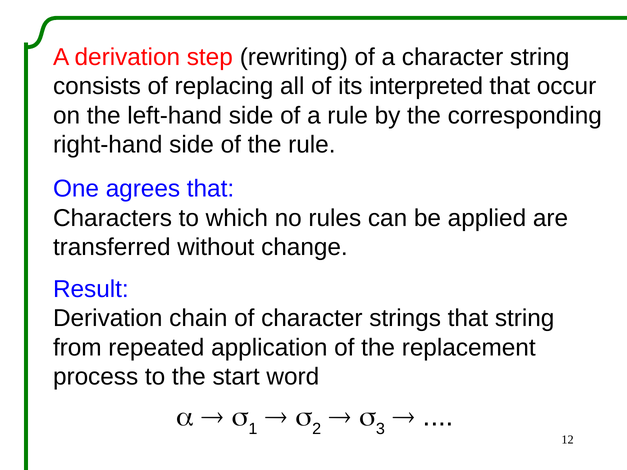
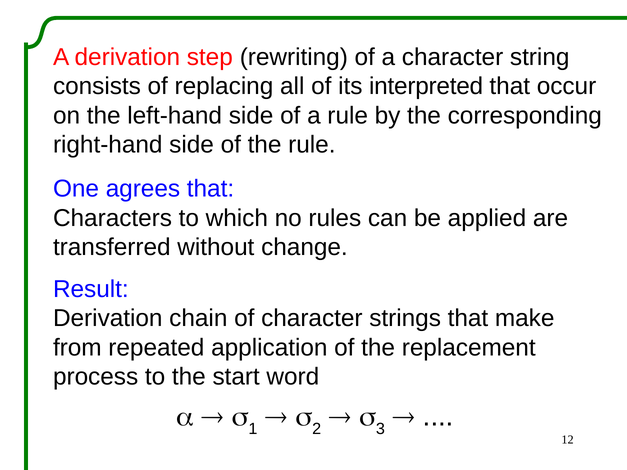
that string: string -> make (525, 319)
